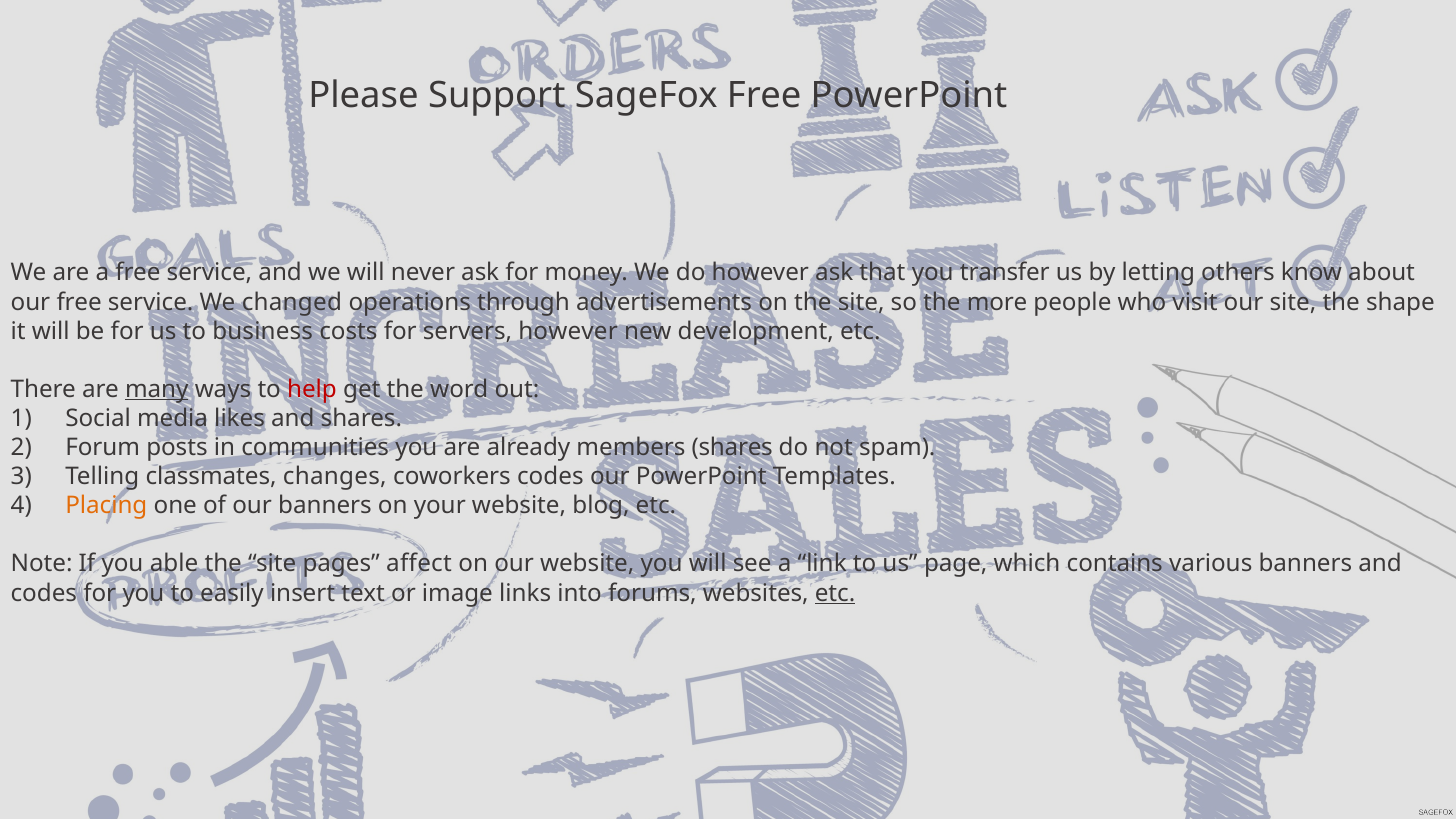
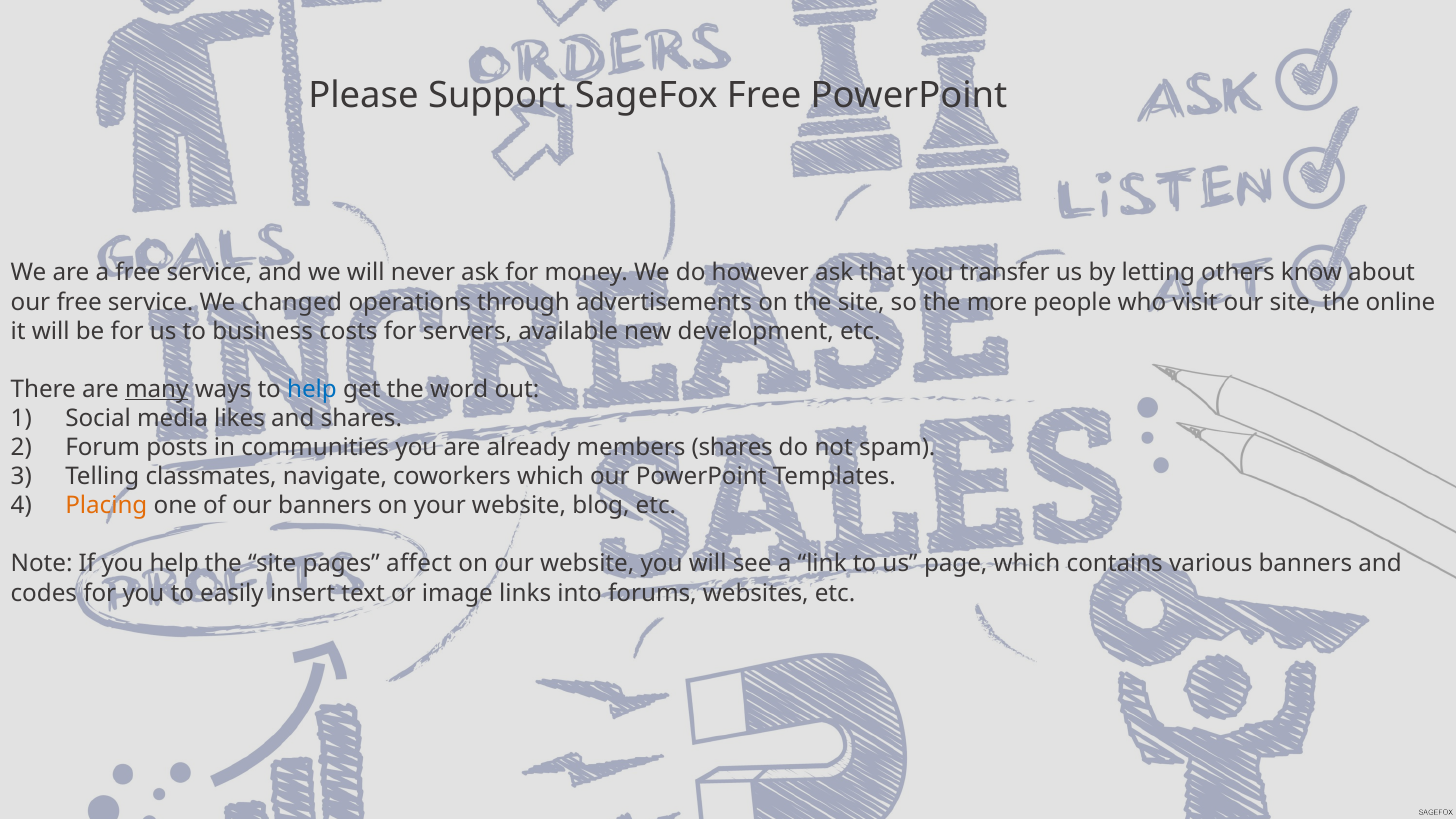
shape: shape -> online (1401, 302)
servers however: however -> available (568, 331)
help colour: red -> blue (312, 389)
changes: changes -> navigate (335, 477)
coworkers codes: codes -> which (550, 477)
you able: able -> help (174, 564)
etc underline: present -> none (835, 593)
